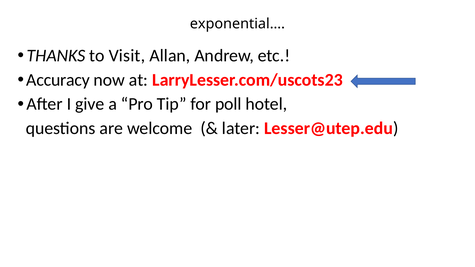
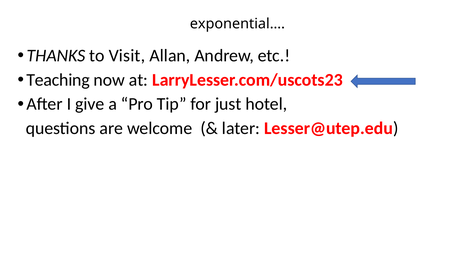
Accuracy: Accuracy -> Teaching (58, 80)
poll: poll -> just (228, 104)
